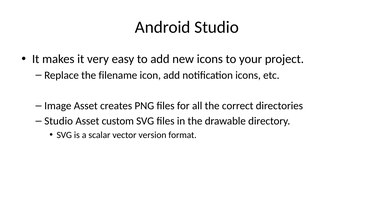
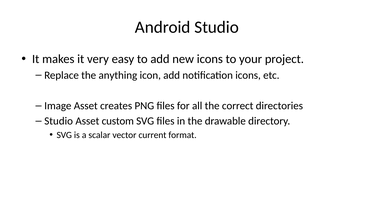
filename: filename -> anything (118, 75)
version: version -> current (152, 135)
